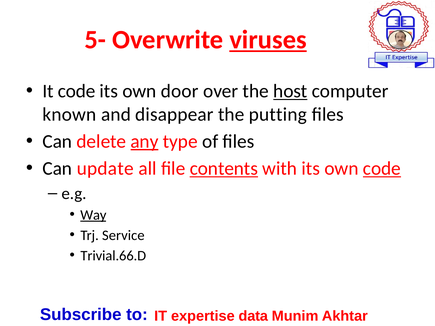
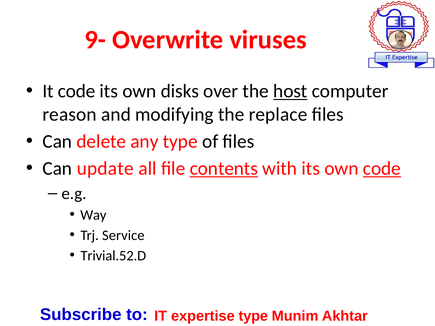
5-: 5- -> 9- (95, 40)
viruses underline: present -> none (268, 40)
door: door -> disks (180, 91)
known: known -> reason (70, 114)
disappear: disappear -> modifying (174, 114)
putting: putting -> replace (278, 114)
any underline: present -> none (144, 142)
Way underline: present -> none (93, 215)
Trivial.66.D: Trivial.66.D -> Trivial.52.D (113, 256)
data: data -> type (253, 316)
